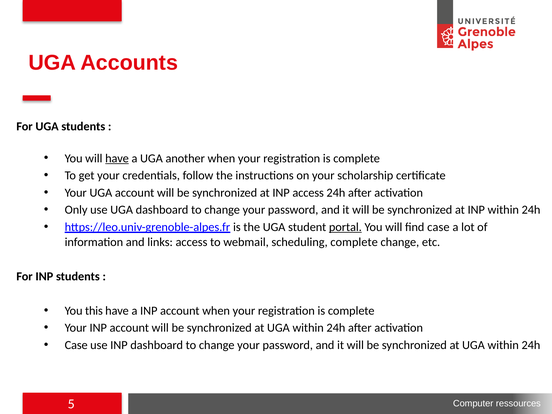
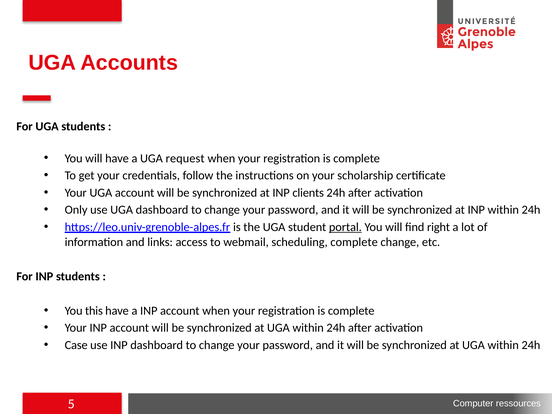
have underline: present -> none (117, 158)
another: another -> request (185, 158)
INP access: access -> clients (308, 193)
find case: case -> right (439, 227)
